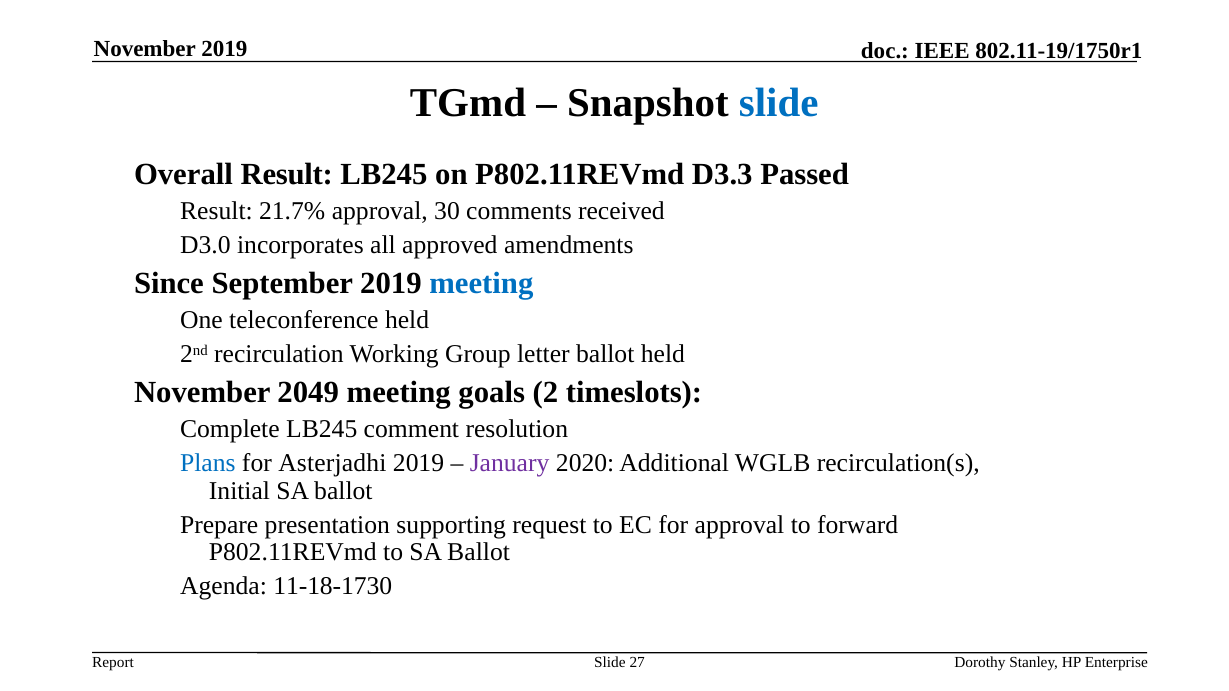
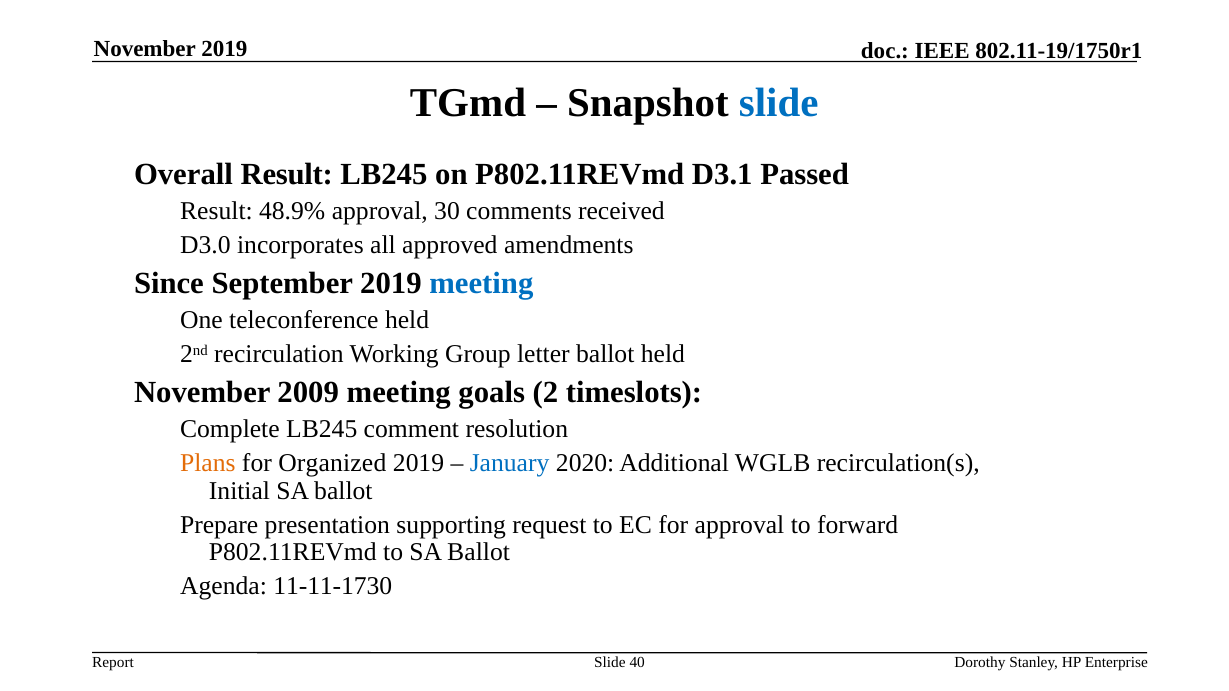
D3.3: D3.3 -> D3.1 (722, 175)
21.7%: 21.7% -> 48.9% (292, 211)
2049: 2049 -> 2009 (308, 393)
Plans colour: blue -> orange (208, 463)
Asterjadhi: Asterjadhi -> Organized (332, 463)
January colour: purple -> blue (510, 463)
11-18-1730: 11-18-1730 -> 11-11-1730 (333, 587)
27: 27 -> 40 (637, 663)
